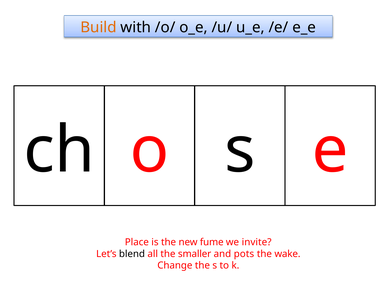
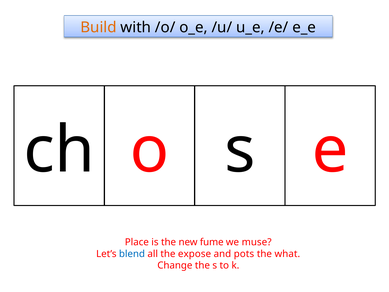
invite: invite -> muse (257, 242)
blend colour: black -> blue (132, 254)
smaller: smaller -> expose (195, 254)
wake: wake -> what (287, 254)
